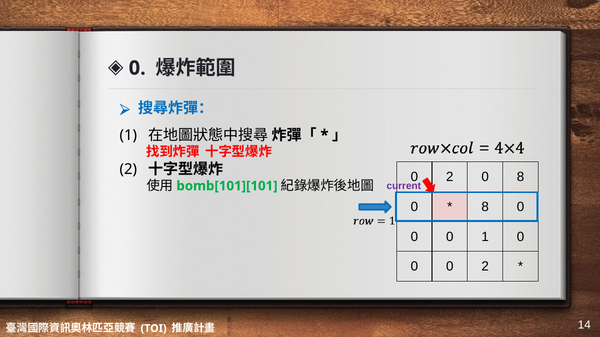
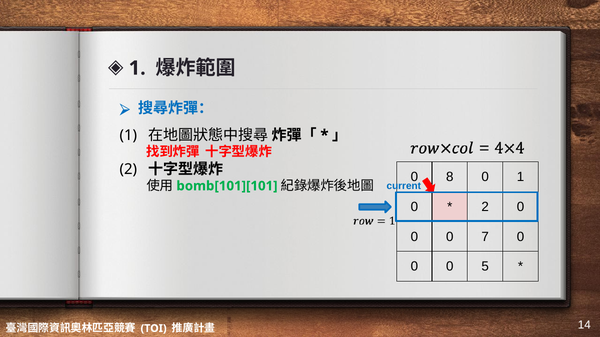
0: 0 -> 1 (137, 68)
2: 2 -> 8 (450, 177)
0 8: 8 -> 1 (521, 177)
current colour: purple -> blue (404, 186)
8: 8 -> 2 (485, 207)
0 1: 1 -> 7 (485, 237)
0 0 2: 2 -> 5 (485, 267)
